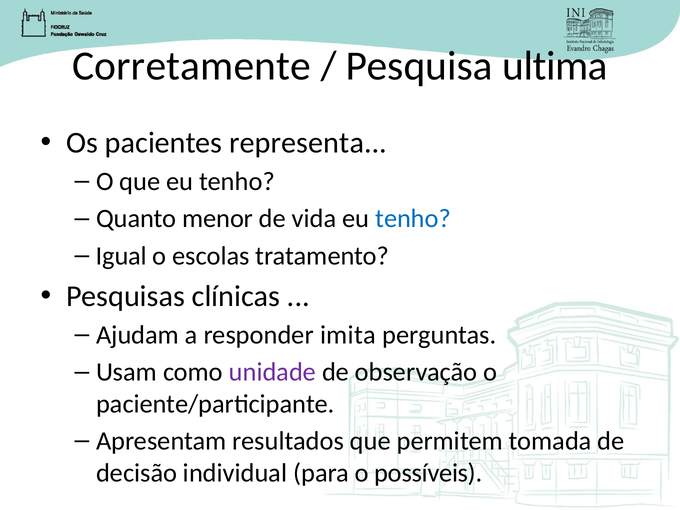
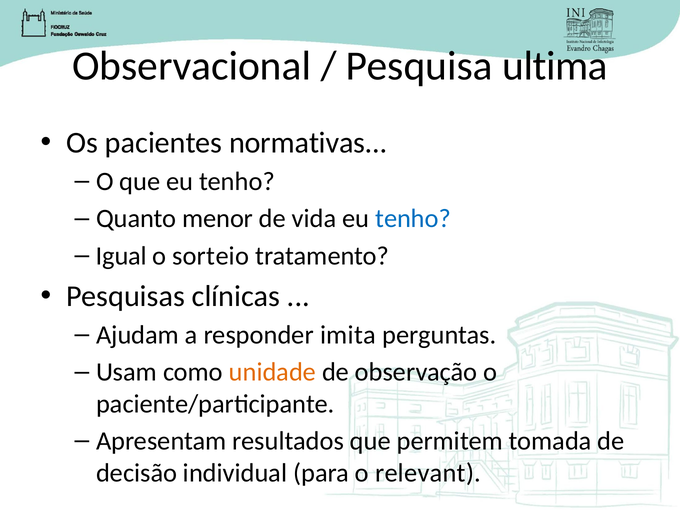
Corretamente: Corretamente -> Observacional (192, 66)
representa: representa -> normativas (308, 143)
escolas: escolas -> sorteio (211, 256)
unidade colour: purple -> orange (272, 372)
possíveis: possíveis -> relevant (428, 473)
